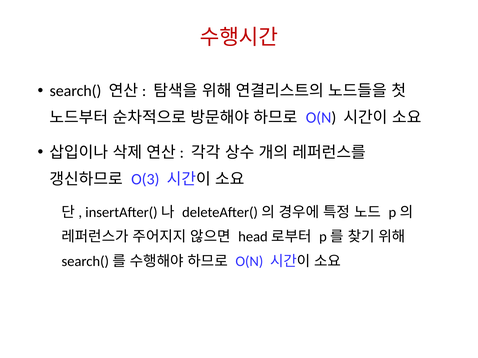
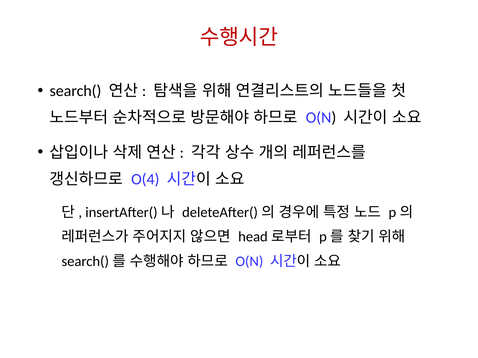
O(3: O(3 -> O(4 (145, 179)
